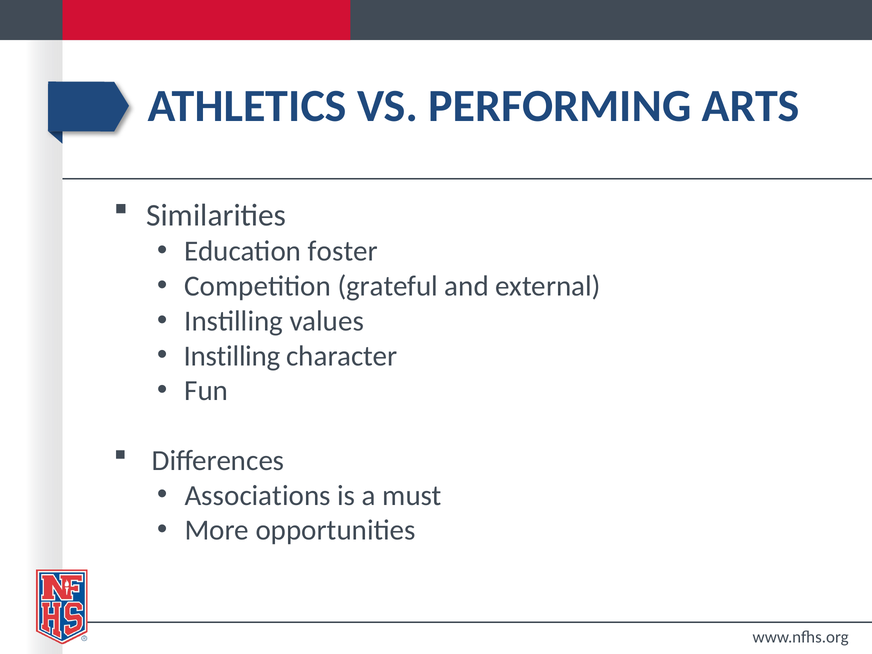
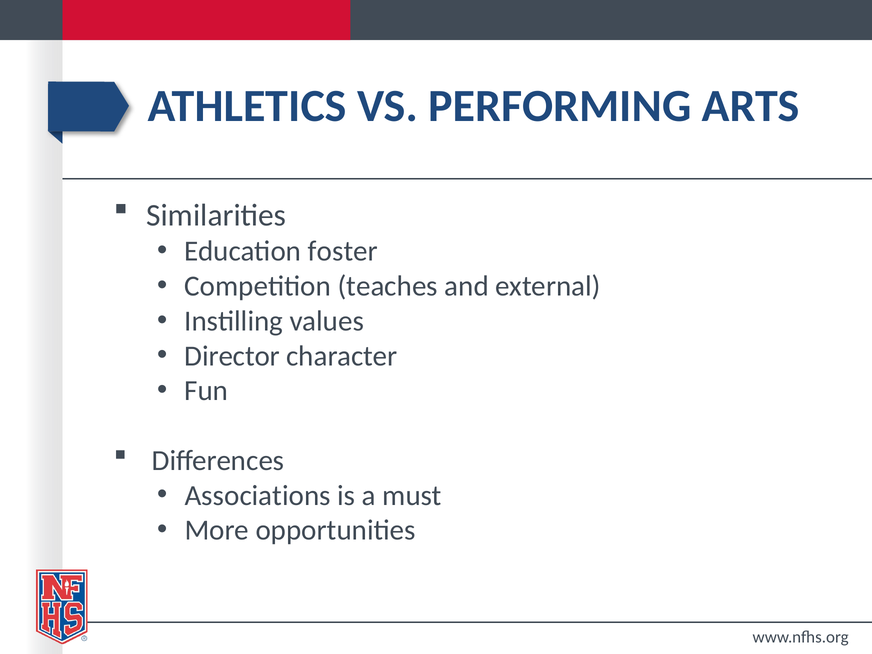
grateful: grateful -> teaches (388, 286)
Instilling: Instilling -> Director (232, 356)
